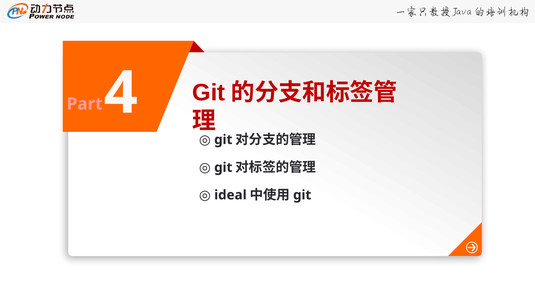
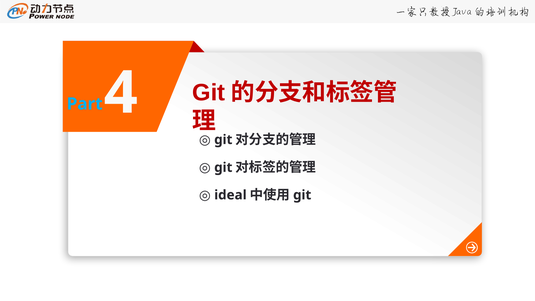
Part colour: pink -> light blue (85, 104)
